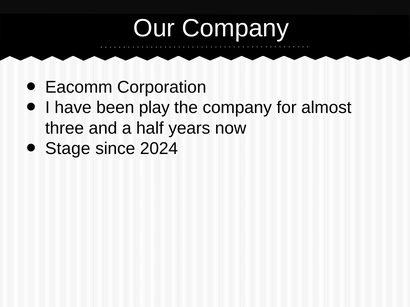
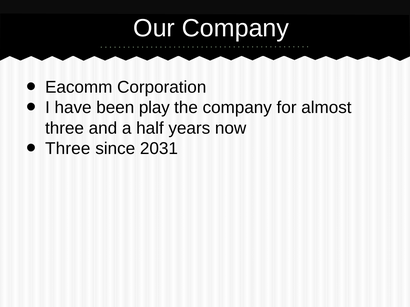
Stage: Stage -> Three (68, 149)
2024: 2024 -> 2031 (159, 149)
